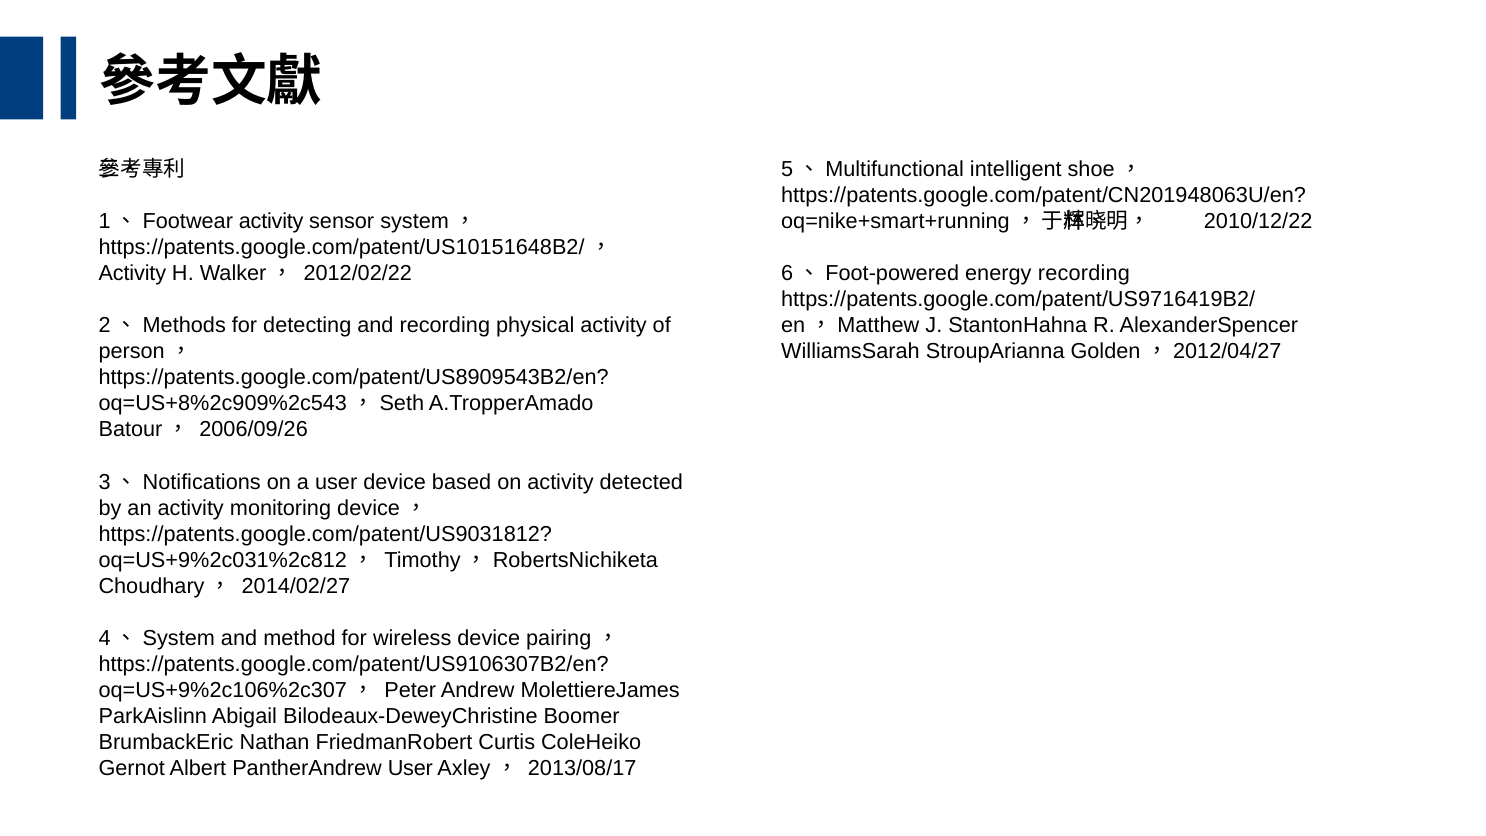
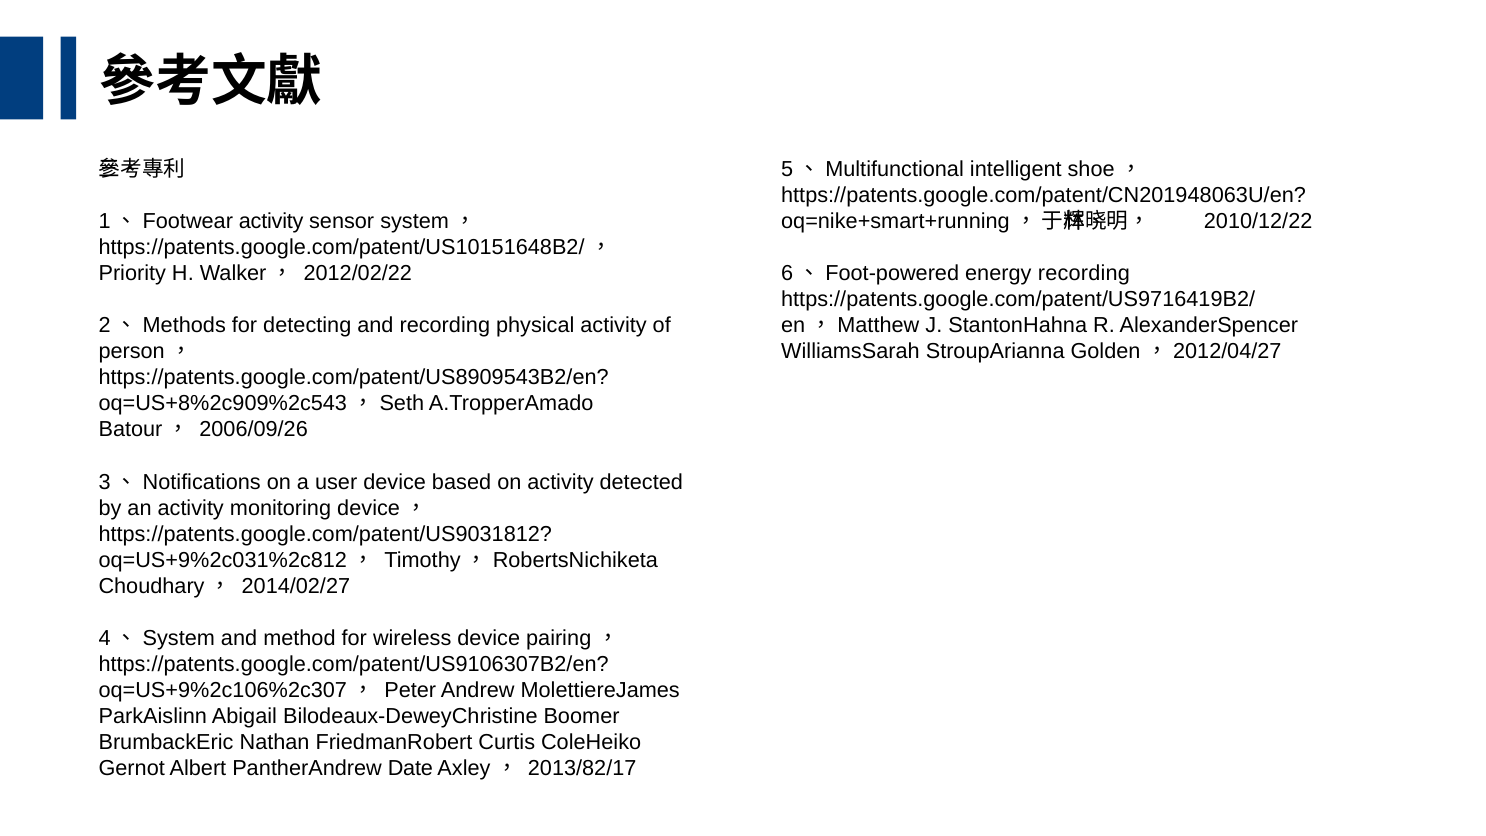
Activity: Activity -> Priority (132, 274)
PantherAndrew User: User -> Date (410, 768)
2013/08/17: 2013/08/17 -> 2013/82/17 (582, 768)
